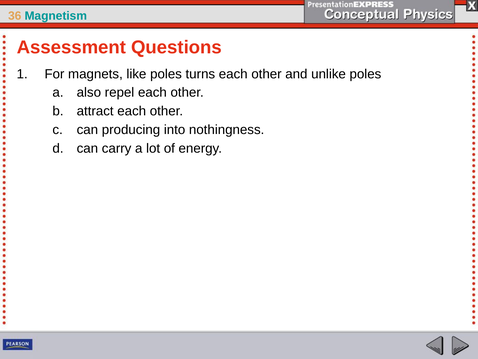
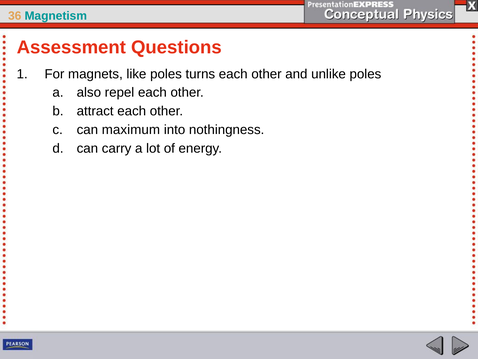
producing: producing -> maximum (131, 130)
